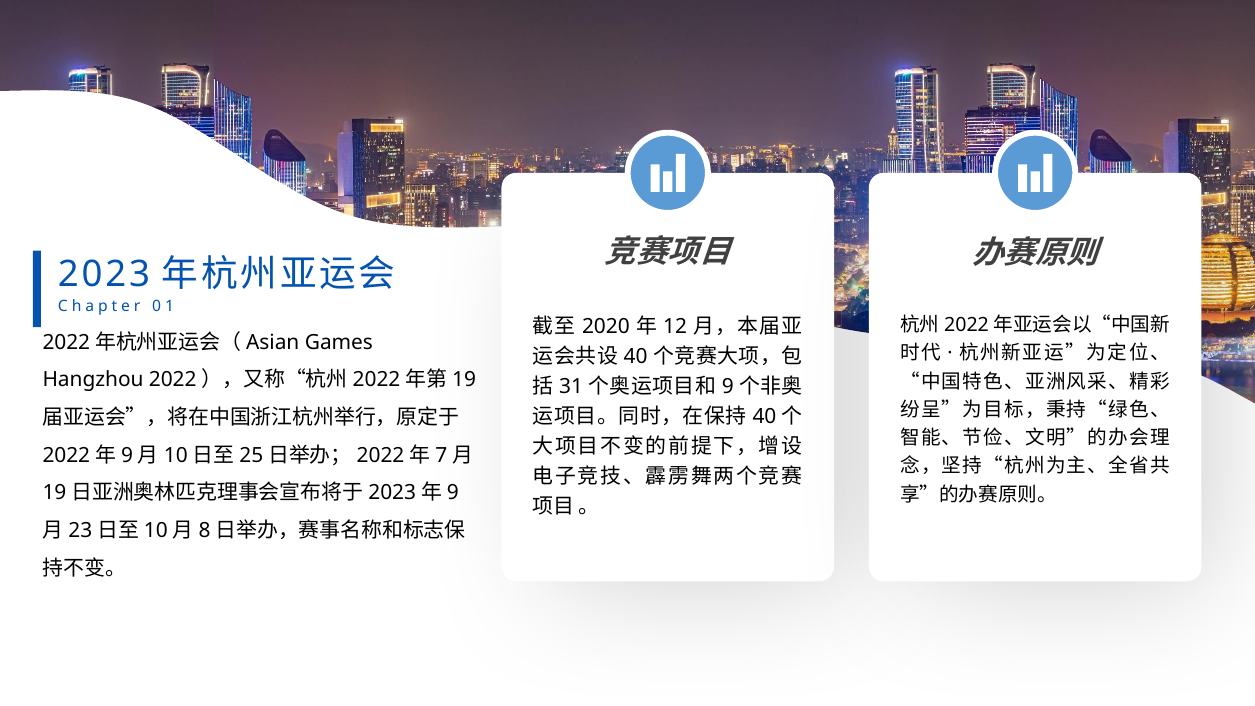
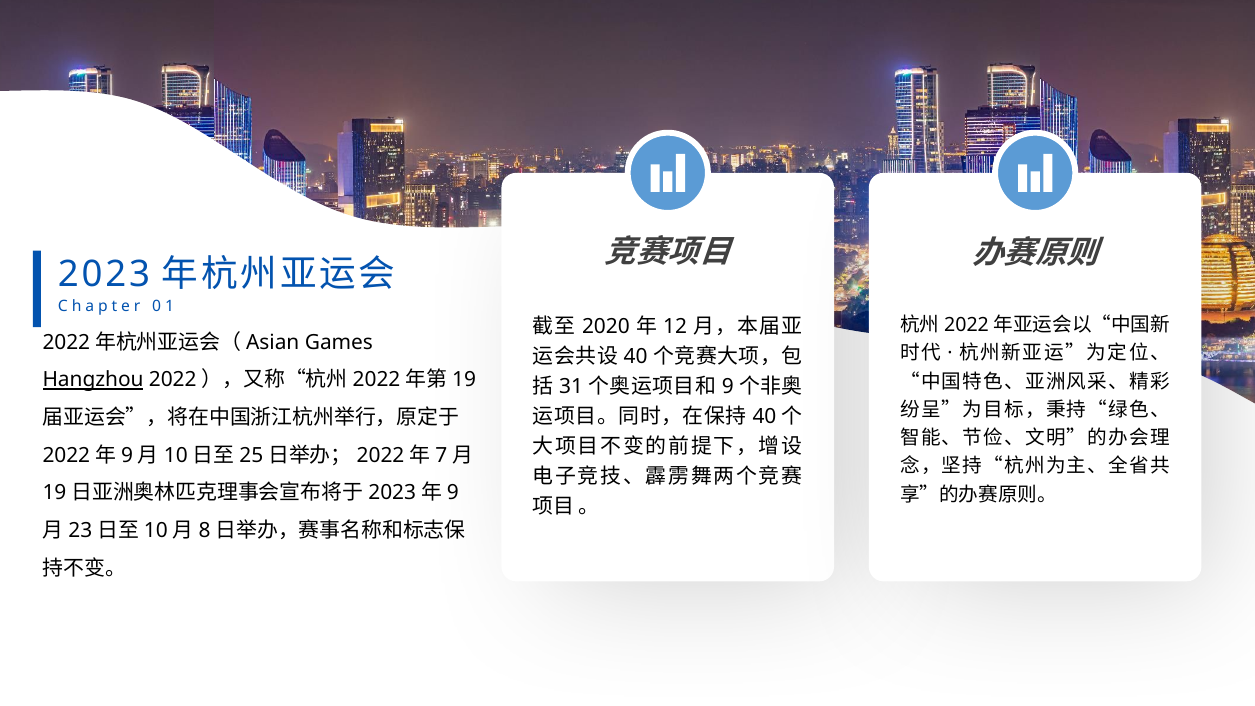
Hangzhou underline: none -> present (93, 380)
